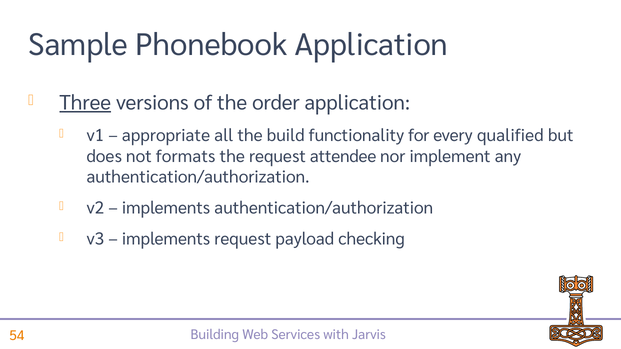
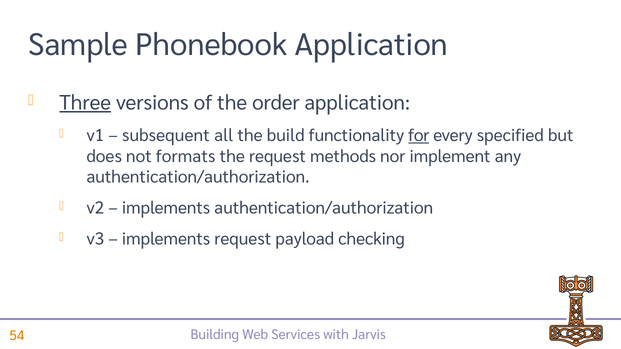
appropriate: appropriate -> subsequent (166, 136)
for underline: none -> present (419, 136)
qualified: qualified -> specified (510, 136)
attendee: attendee -> methods (343, 157)
